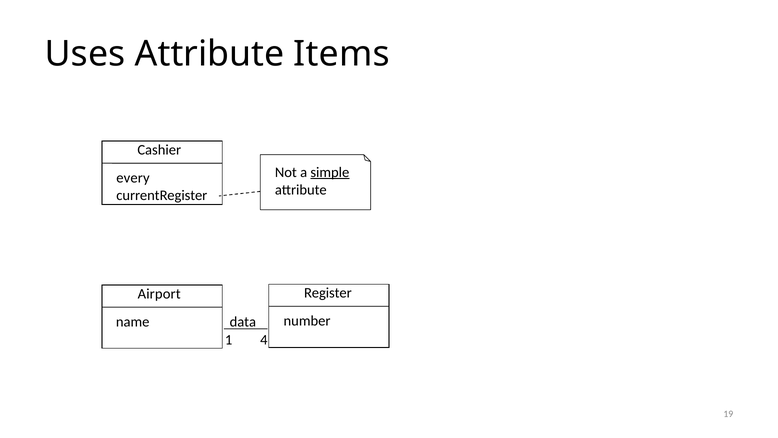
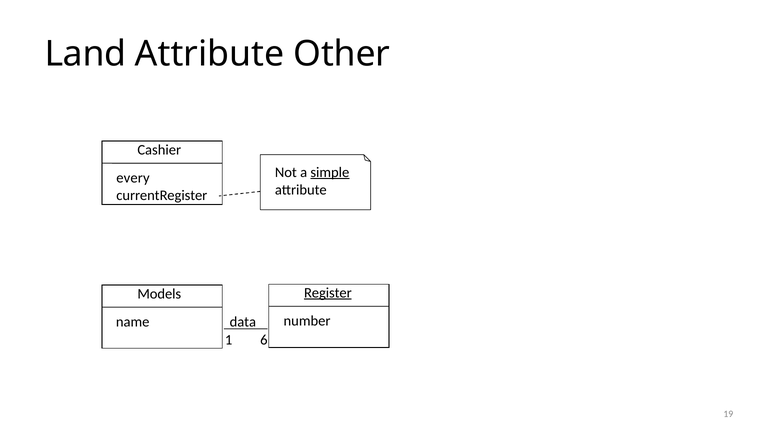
Uses: Uses -> Land (85, 54)
Items: Items -> Other (342, 54)
Register underline: none -> present (328, 293)
Airport: Airport -> Models (159, 293)
4: 4 -> 6 (264, 340)
